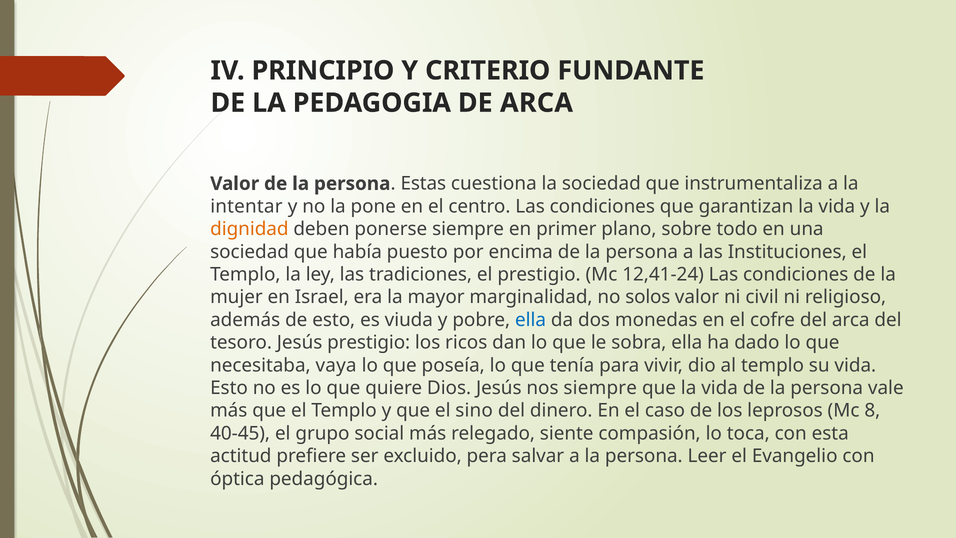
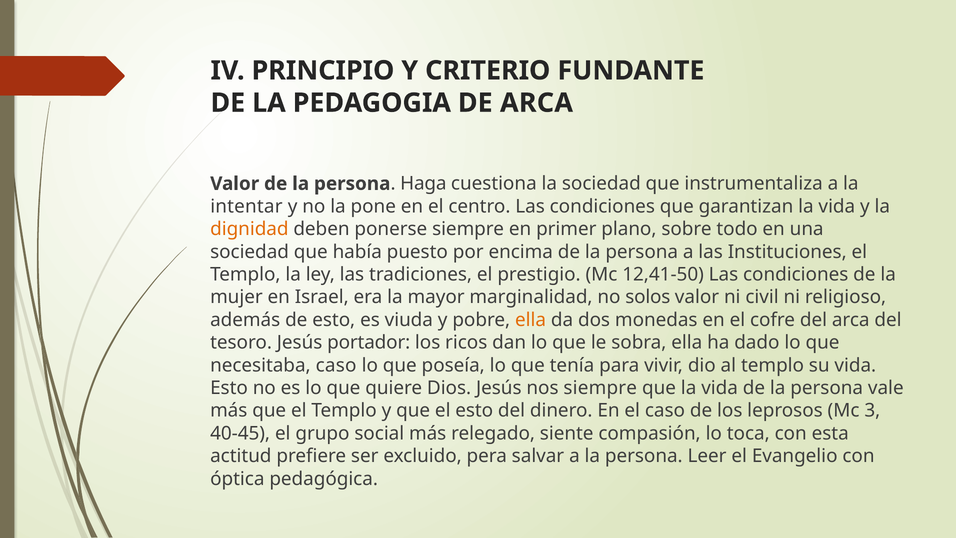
Estas: Estas -> Haga (423, 184)
12,41-24: 12,41-24 -> 12,41-50 (663, 274)
ella colour: blue -> orange (531, 320)
Jesús prestigio: prestigio -> portador (369, 342)
necesitaba vaya: vaya -> caso (336, 365)
el sino: sino -> esto (474, 411)
8: 8 -> 3 (872, 411)
